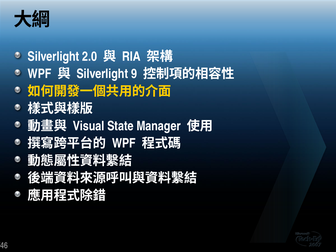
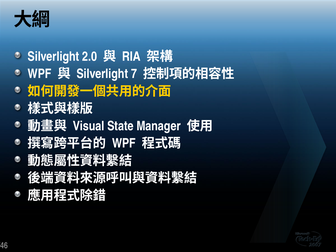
9: 9 -> 7 (134, 74)
